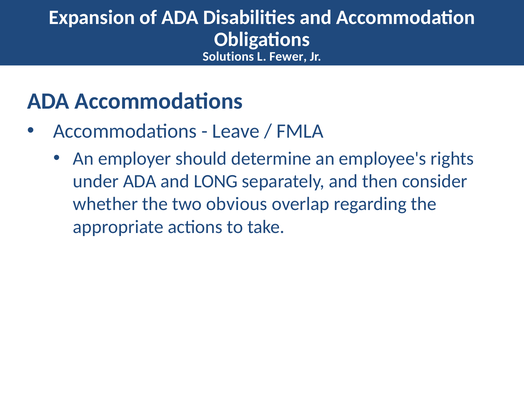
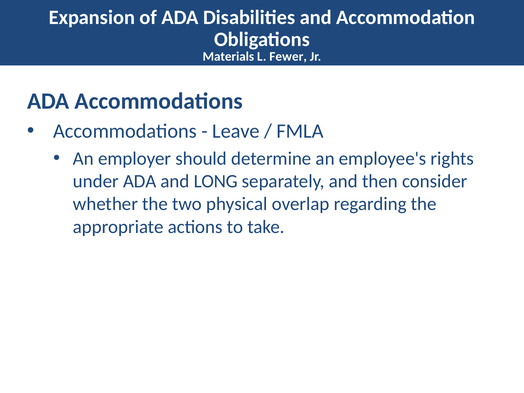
Solutions: Solutions -> Materials (228, 56)
obvious: obvious -> physical (237, 204)
